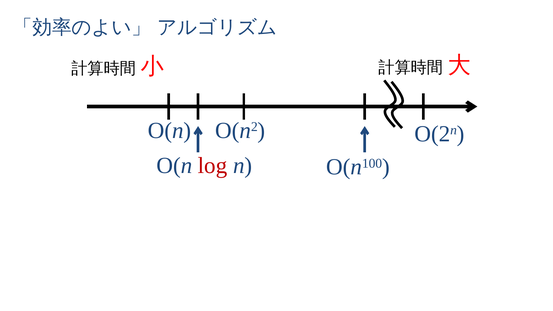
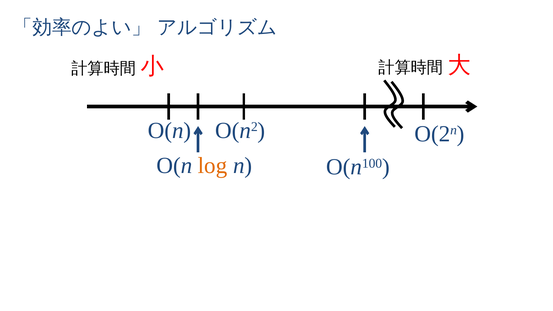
log colour: red -> orange (213, 165)
